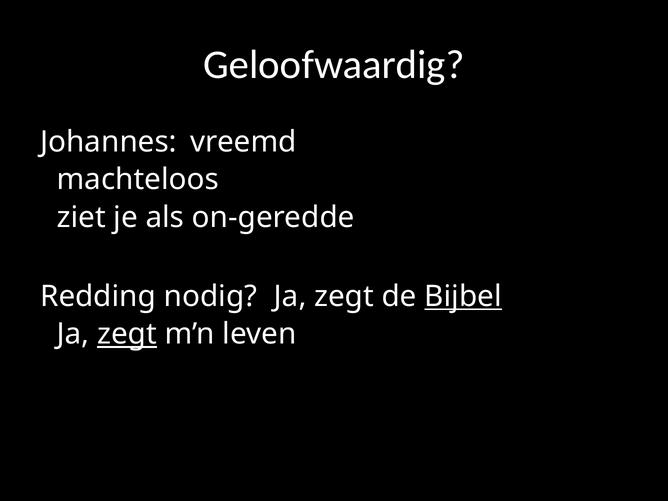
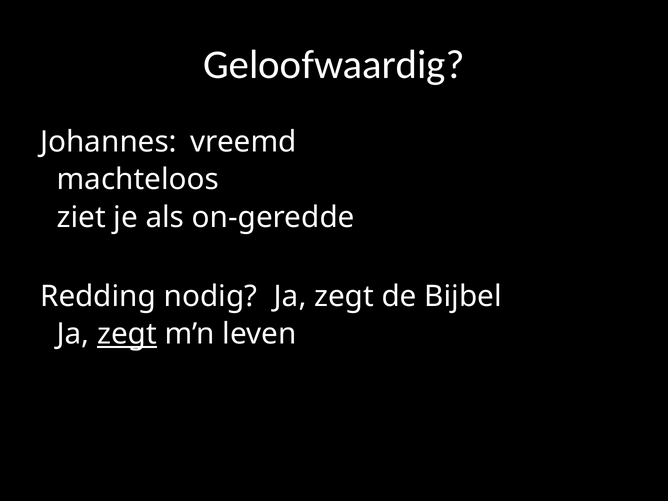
Bijbel underline: present -> none (463, 297)
